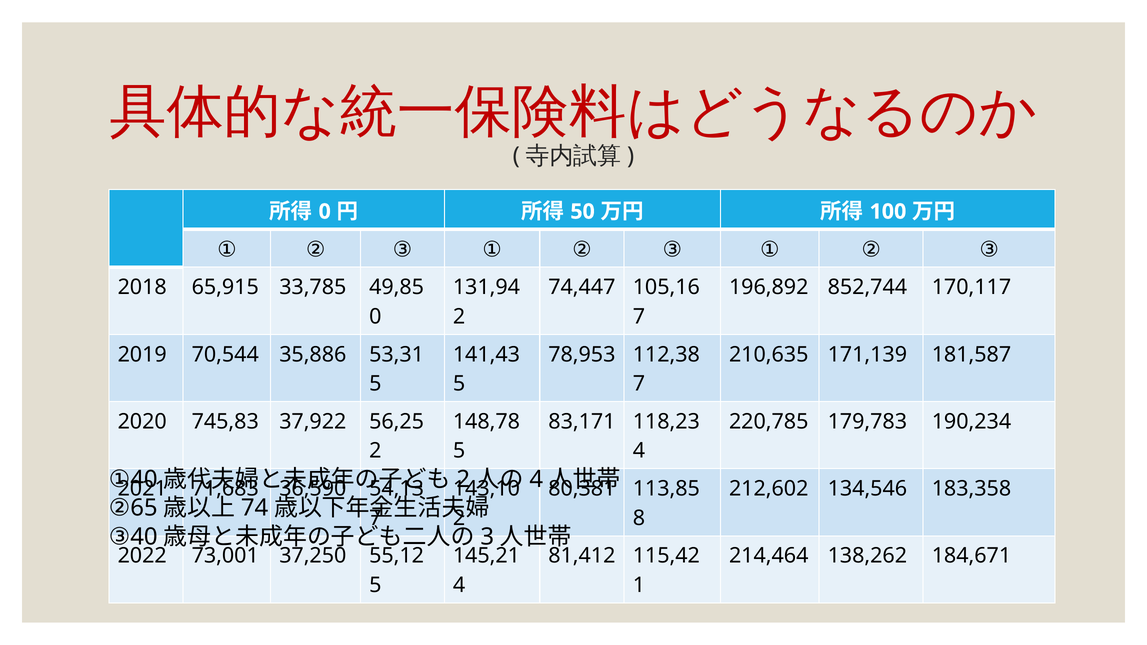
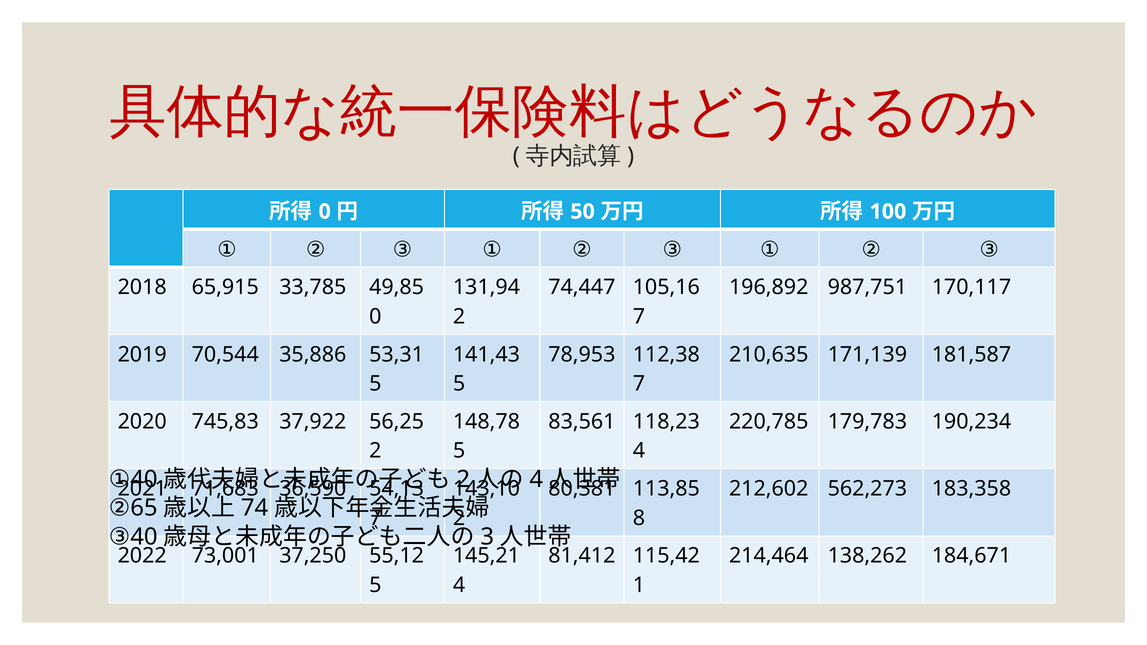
852,744: 852,744 -> 987,751 (867, 287)
83,171: 83,171 -> 83,561 (582, 422)
134,546: 134,546 -> 562,273 (867, 489)
